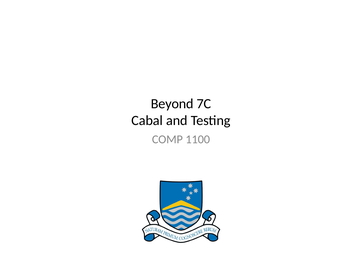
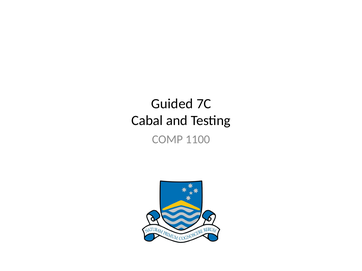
Beyond: Beyond -> Guided (172, 104)
